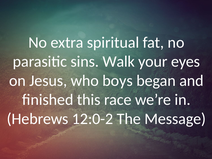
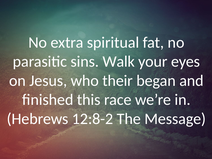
boys: boys -> their (118, 81)
12:0-2: 12:0-2 -> 12:8-2 (93, 119)
